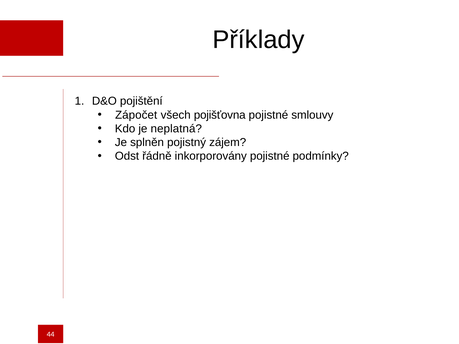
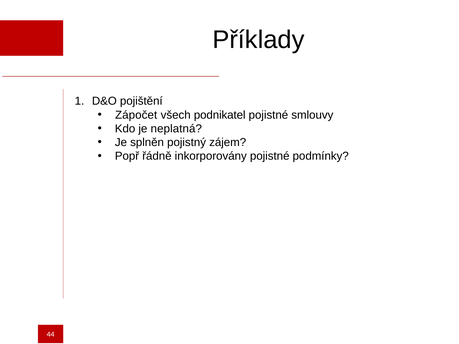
pojišťovna: pojišťovna -> podnikatel (220, 115)
Odst: Odst -> Popř (127, 156)
